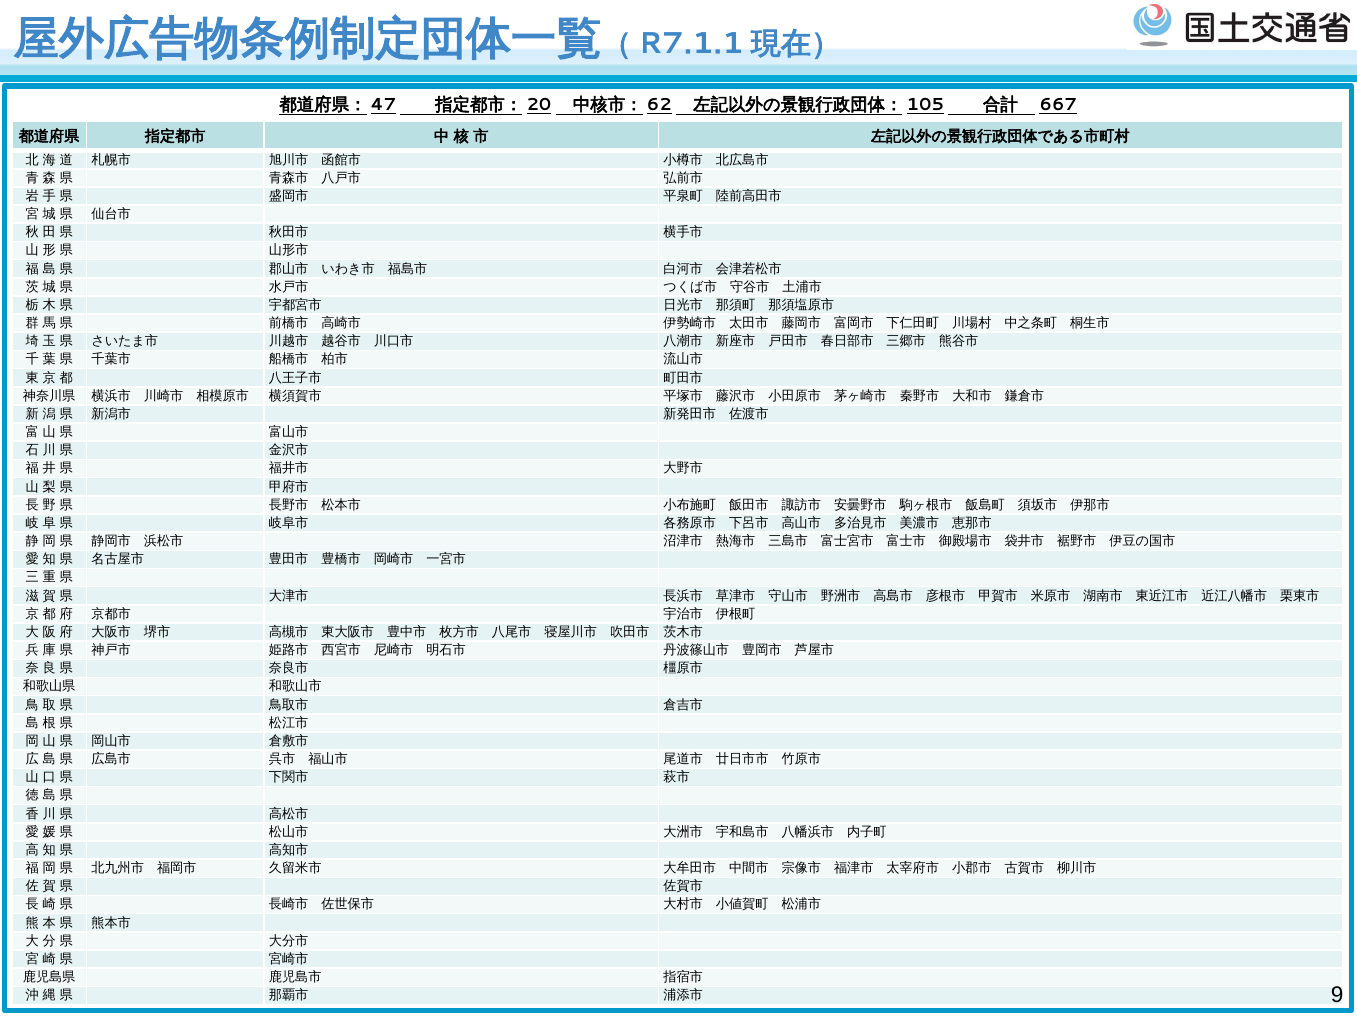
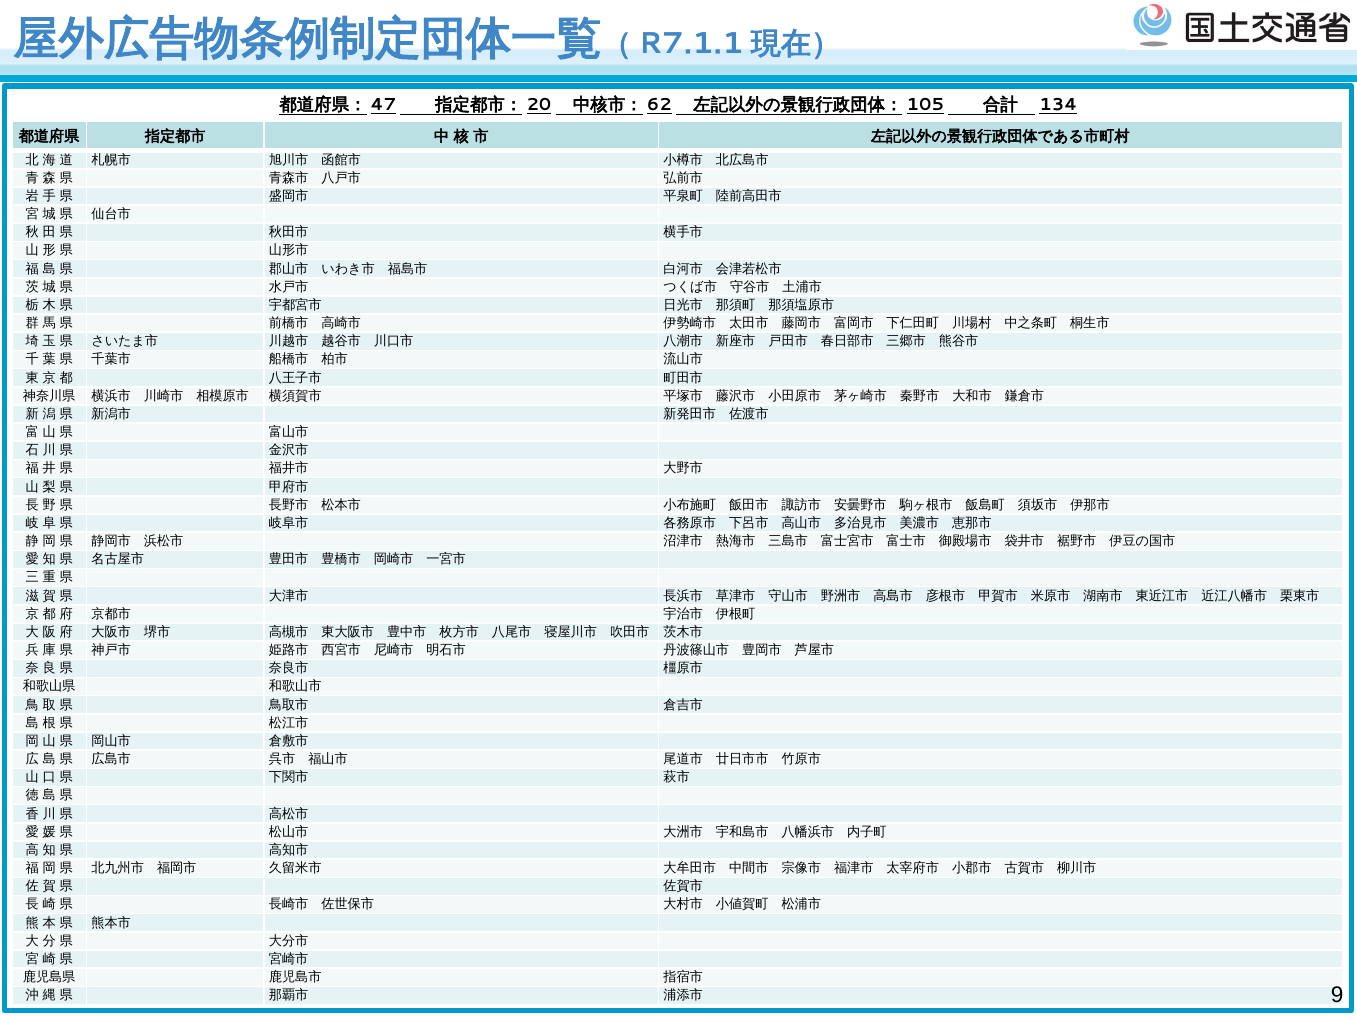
667: 667 -> 134 (1058, 104)
